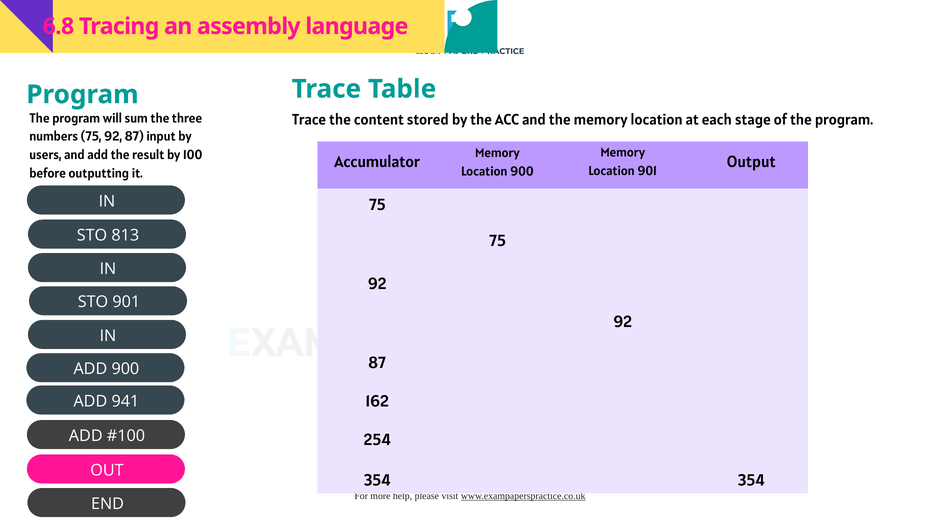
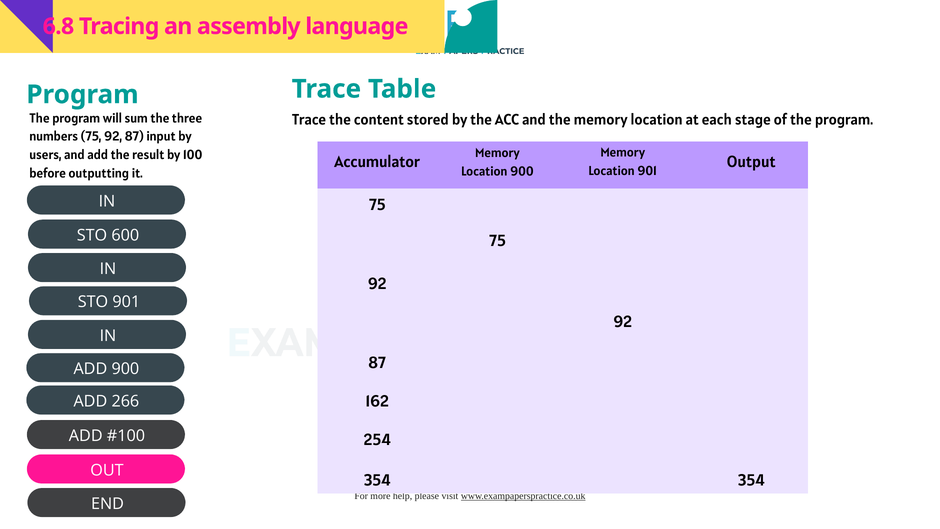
813: 813 -> 600 (125, 235)
941: 941 -> 266 (125, 401)
